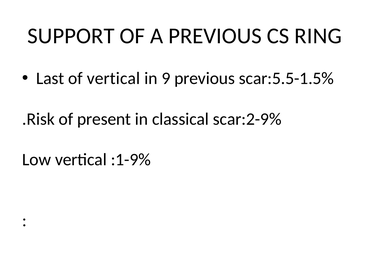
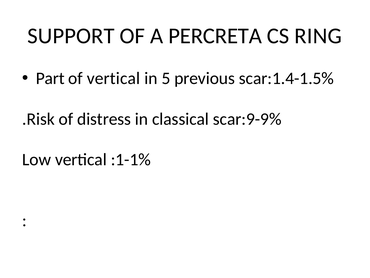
A PREVIOUS: PREVIOUS -> PERCRETA (215, 36)
Last: Last -> Part (50, 78)
9: 9 -> 5 (166, 78)
scar:5.5-1.5%: scar:5.5-1.5% -> scar:1.4-1.5% (286, 78)
present: present -> distress (104, 119)
scar:2-9%: scar:2-9% -> scar:9-9% (247, 119)
:1-9%: :1-9% -> :1-1% (131, 159)
